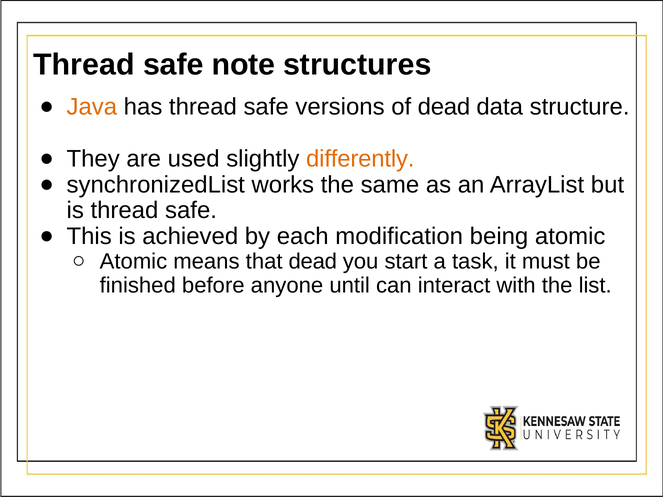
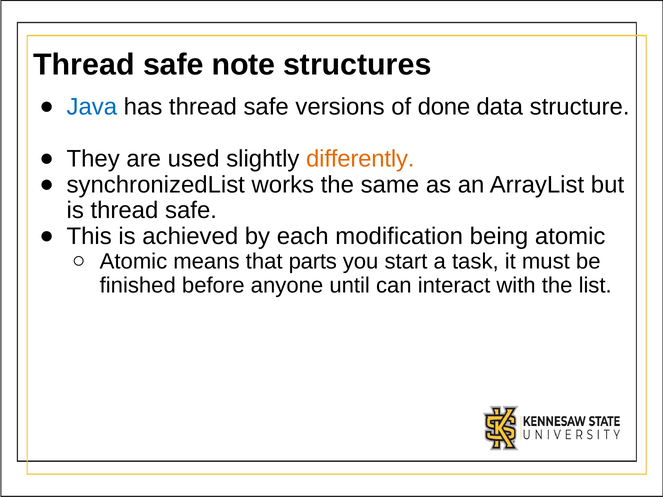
Java colour: orange -> blue (92, 107)
of dead: dead -> done (444, 107)
that dead: dead -> parts (313, 262)
